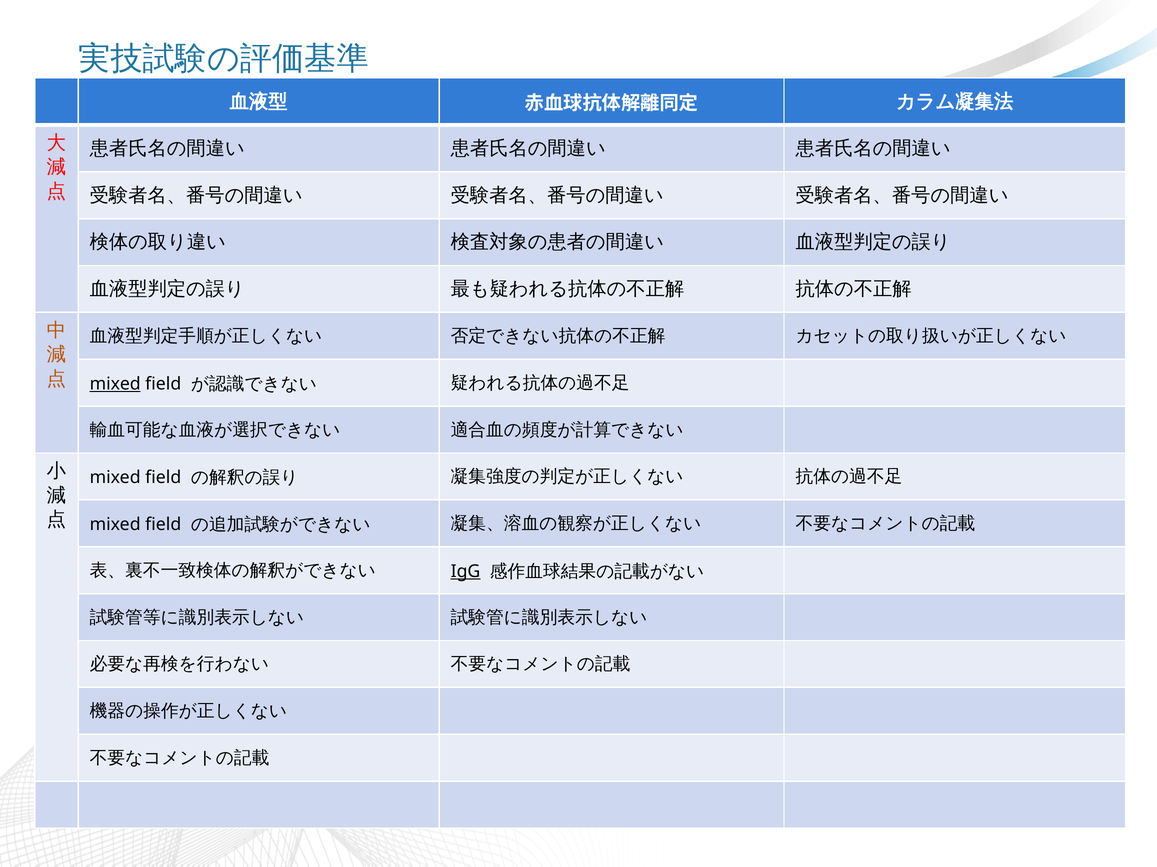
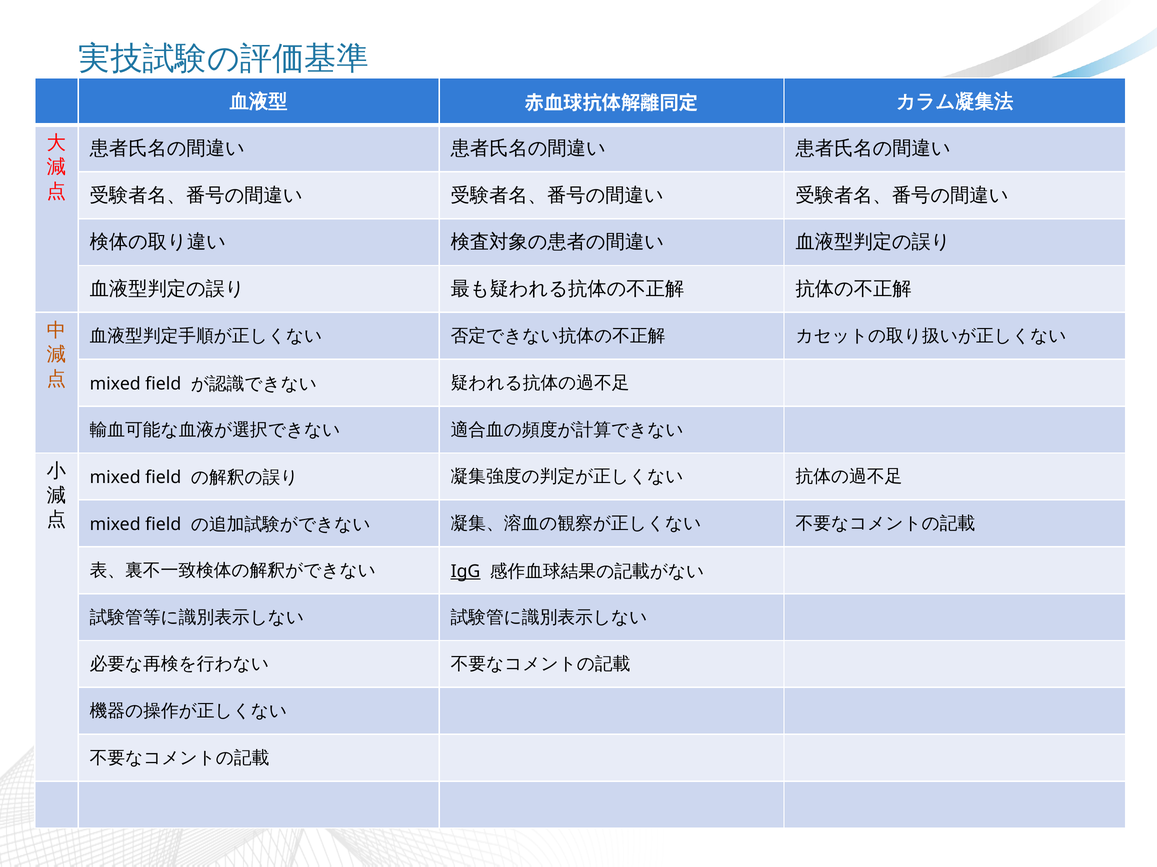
mixed underline: present -> none (115, 384)
